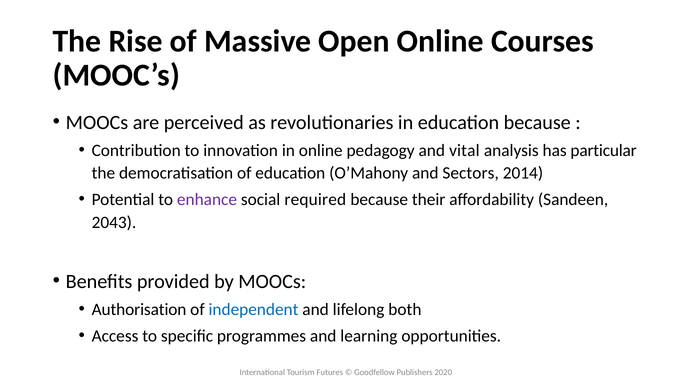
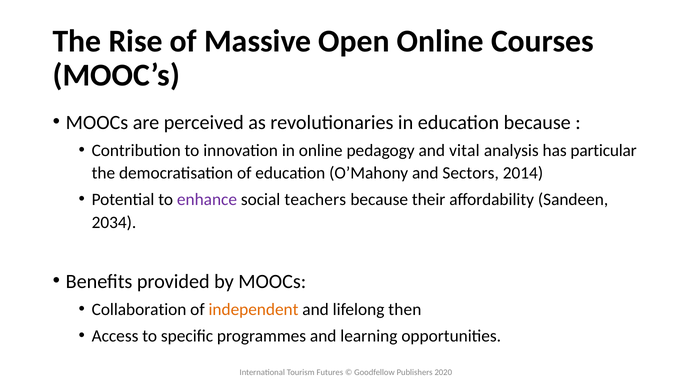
required: required -> teachers (315, 199)
2043: 2043 -> 2034 (114, 222)
Authorisation: Authorisation -> Collaboration (139, 309)
independent colour: blue -> orange (253, 309)
both: both -> then (405, 309)
